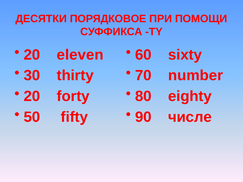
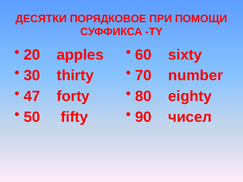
eleven: eleven -> apples (80, 55)
20: 20 -> 47 (32, 96)
числе: числе -> чисел (190, 117)
